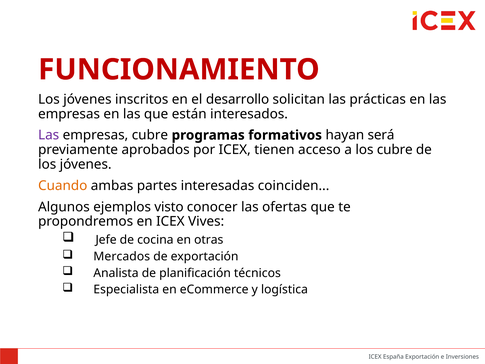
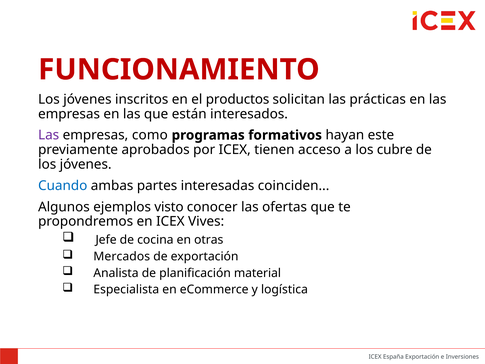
desarrollo: desarrollo -> productos (238, 99)
empresas cubre: cubre -> como (150, 135)
será: será -> este (381, 135)
Cuando colour: orange -> blue (63, 185)
técnicos: técnicos -> material (257, 273)
